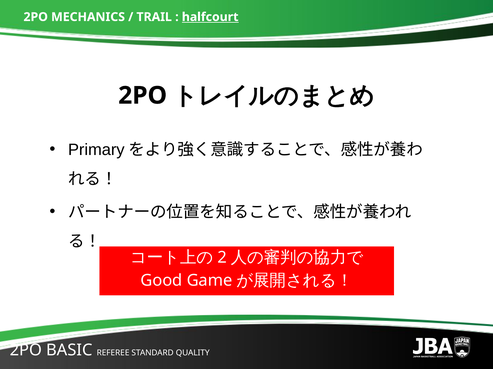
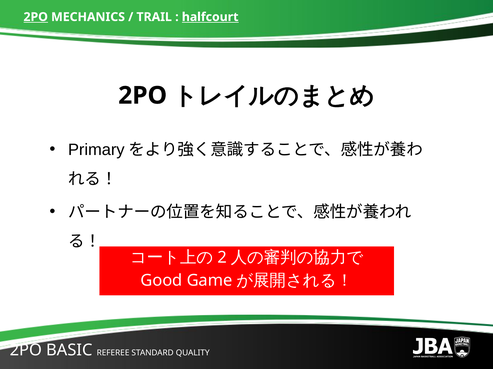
2PO underline: none -> present (36, 17)
